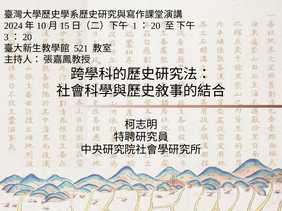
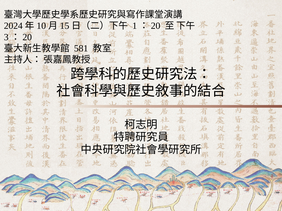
521: 521 -> 581 (81, 49)
